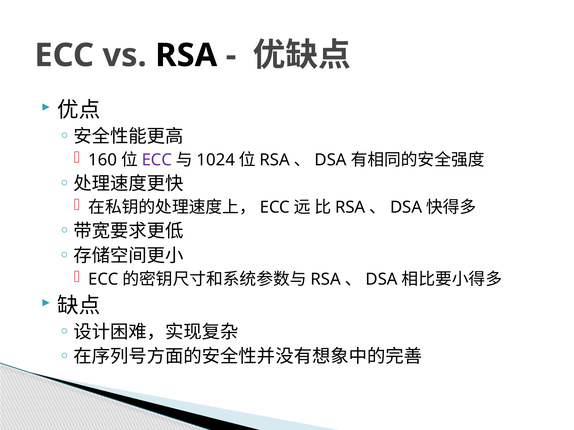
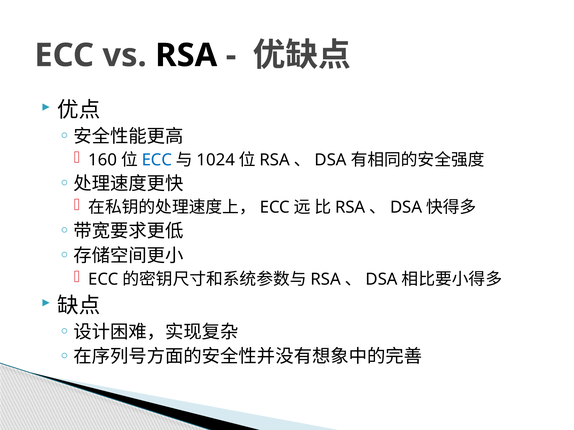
ECC colour: purple -> blue (157, 160)
